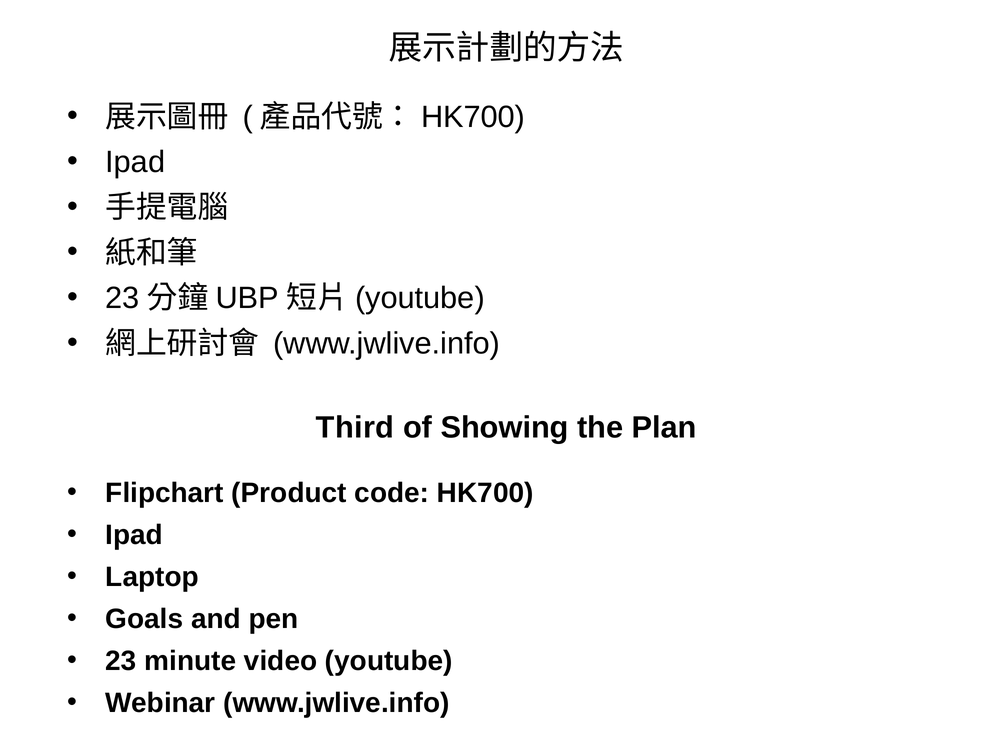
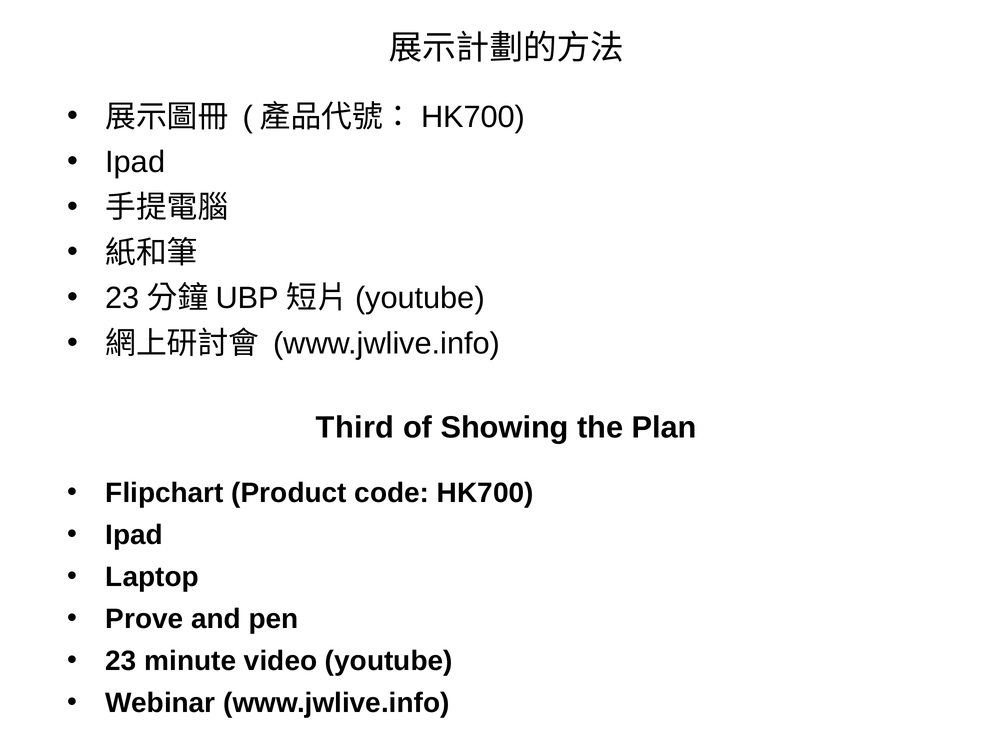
Goals: Goals -> Prove (144, 619)
